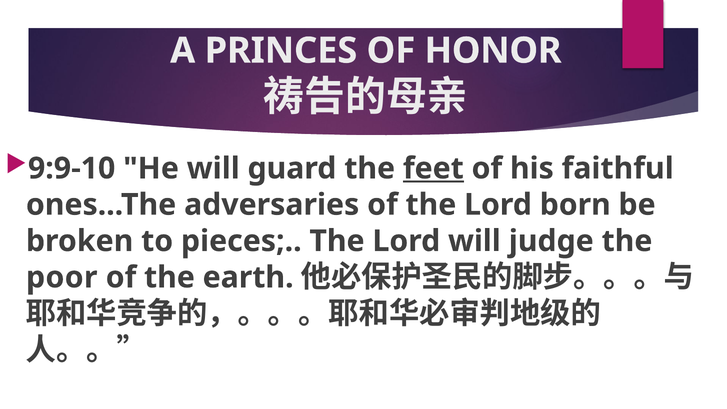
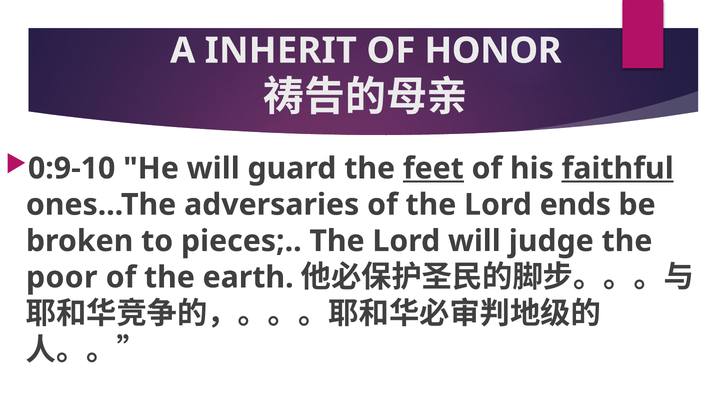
PRINCES: PRINCES -> INHERIT (281, 51)
9:9-10: 9:9-10 -> 0:9-10 (72, 168)
faithful underline: none -> present (618, 168)
born: born -> ends (575, 205)
